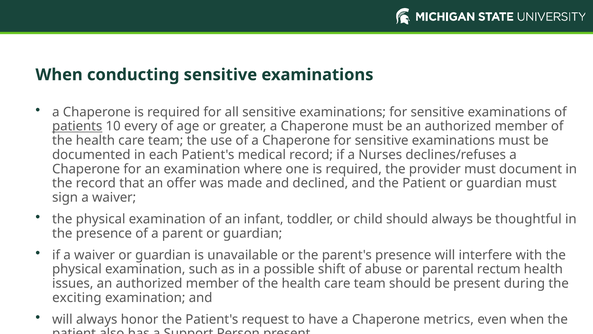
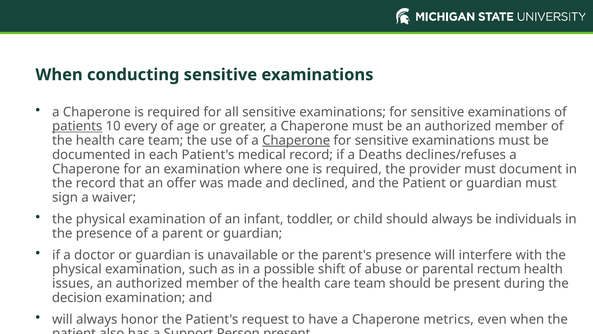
Chaperone underline: none -> present (296, 140)
Nurses: Nurses -> Deaths (380, 155)
thoughtful: thoughtful -> individuals (528, 219)
if a waiver: waiver -> doctor (95, 255)
exciting: exciting -> decision (77, 297)
